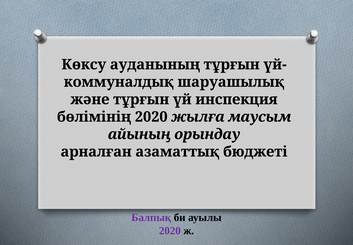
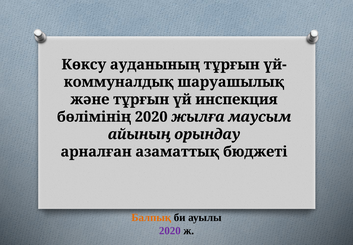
Балпық colour: purple -> orange (151, 217)
